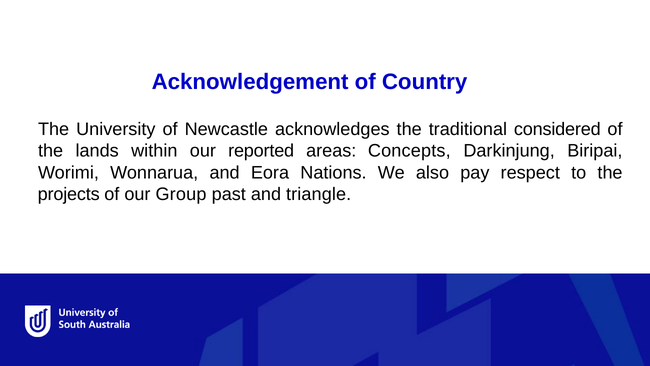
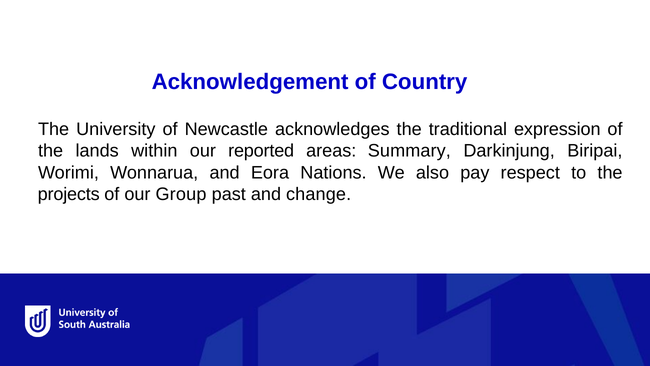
considered: considered -> expression (557, 129)
Concepts: Concepts -> Summary (409, 151)
triangle: triangle -> change (319, 194)
